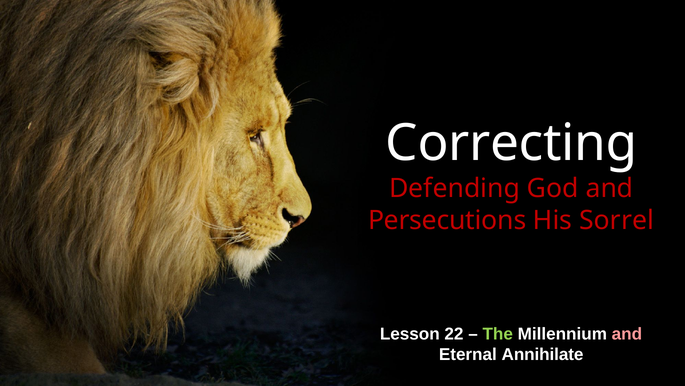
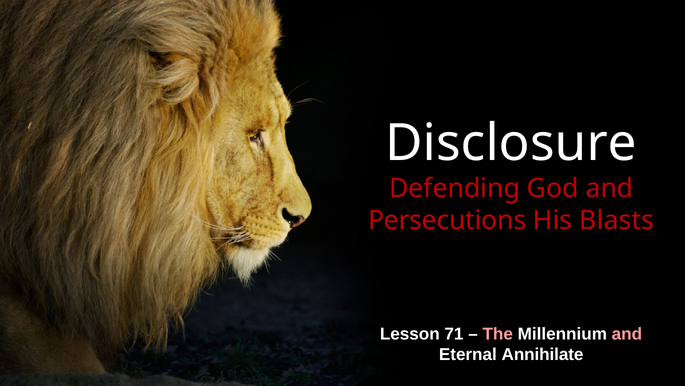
Correcting: Correcting -> Disclosure (511, 143)
Sorrel: Sorrel -> Blasts (617, 220)
22: 22 -> 71 (454, 334)
The colour: light green -> pink (498, 334)
